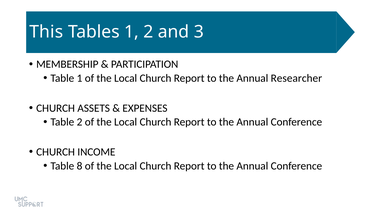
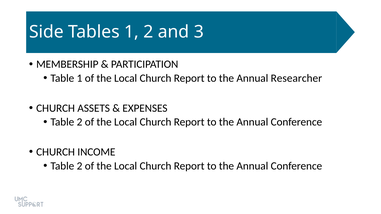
This: This -> Side (46, 32)
8: 8 -> 2 (80, 166)
